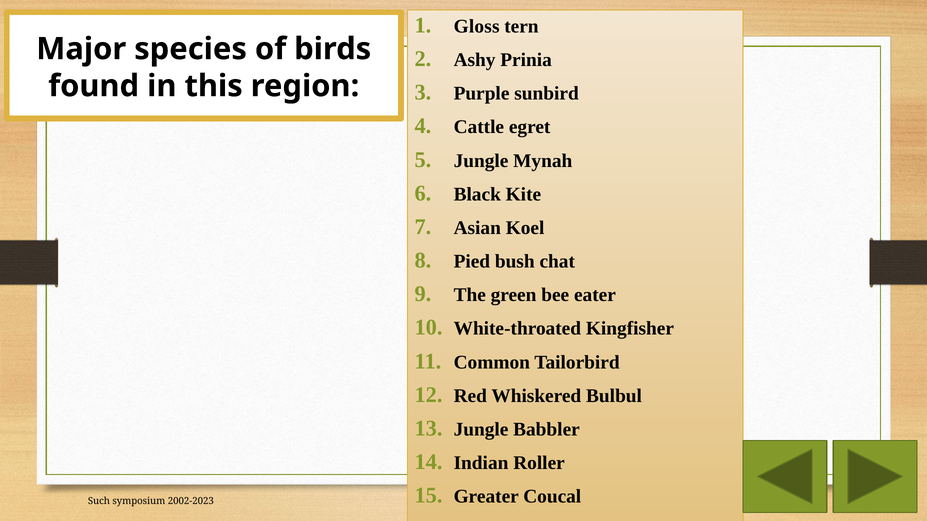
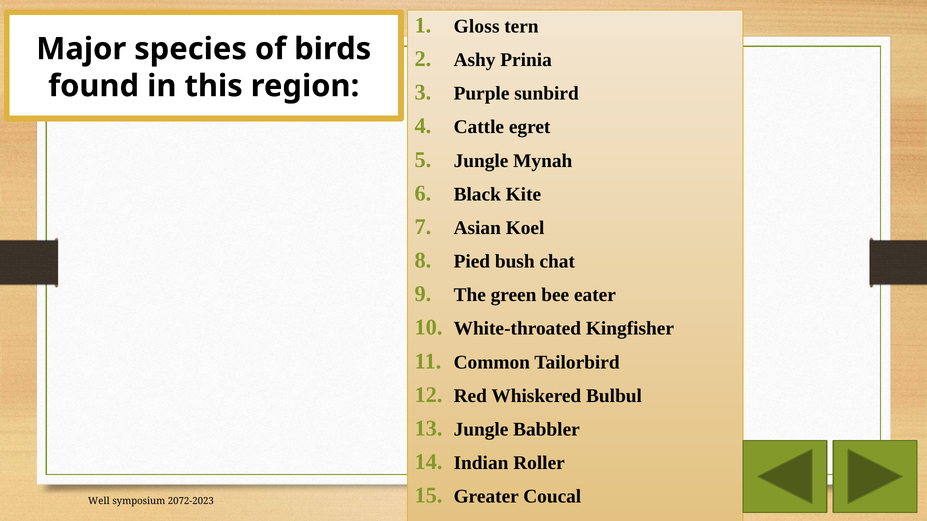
Such: Such -> Well (99, 502)
2002-2023: 2002-2023 -> 2072-2023 (191, 502)
